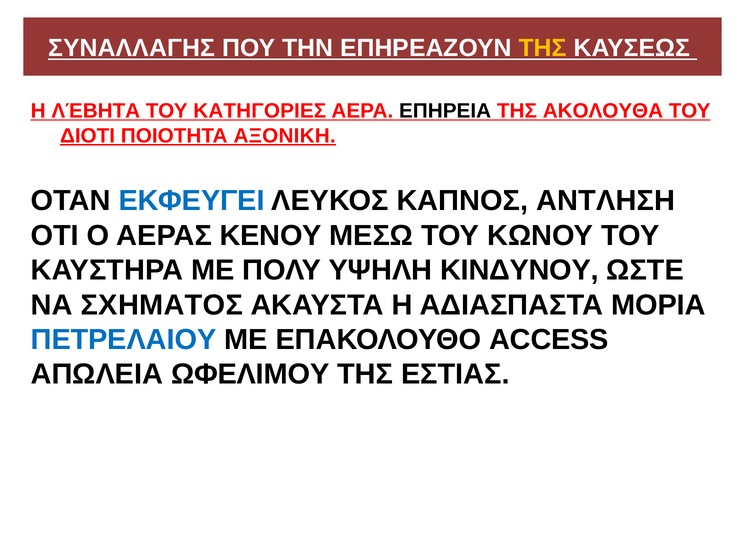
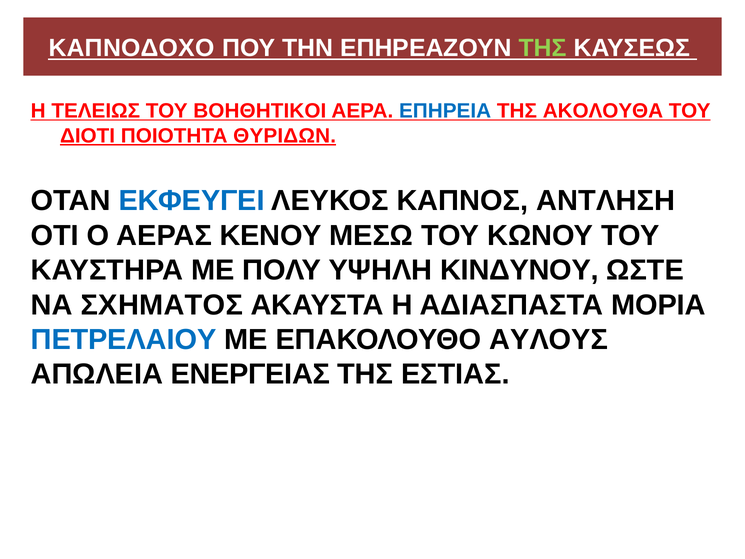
ΣΥΝΑΛΛΑΓΗΣ: ΣΥΝΑΛΛΑΓΗΣ -> ΚΑΠΝΟΔΟΧΟ (132, 48)
ΤΗΣ colour: yellow -> light green (543, 48)
ΛΈΒΗΤΑ: ΛΈΒΗΤΑ -> ΤΕΛΕΙΩΣ (96, 111)
ΚΑΤΗΓΟΡΙΕΣ: ΚΑΤΗΓΟΡΙΕΣ -> ΒΟΗΘΗΤΙΚΟΙ (260, 111)
ΕΠΗΡΕΙΑ colour: black -> blue (445, 111)
ΑΞΟΝΙΚΗ: ΑΞΟΝΙΚΗ -> ΘΥΡΙΔΩΝ (285, 136)
ACCESS: ACCESS -> ΑΥΛΟΥΣ (549, 340)
ΩΦΕΛΙΜΟΥ: ΩΦΕΛΙΜΟΥ -> ΕΝΕΡΓΕΙΑΣ (250, 374)
